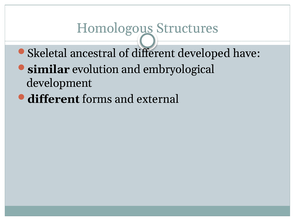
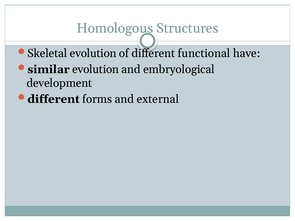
Skeletal ancestral: ancestral -> evolution (93, 53)
developed: developed -> functional (204, 53)
